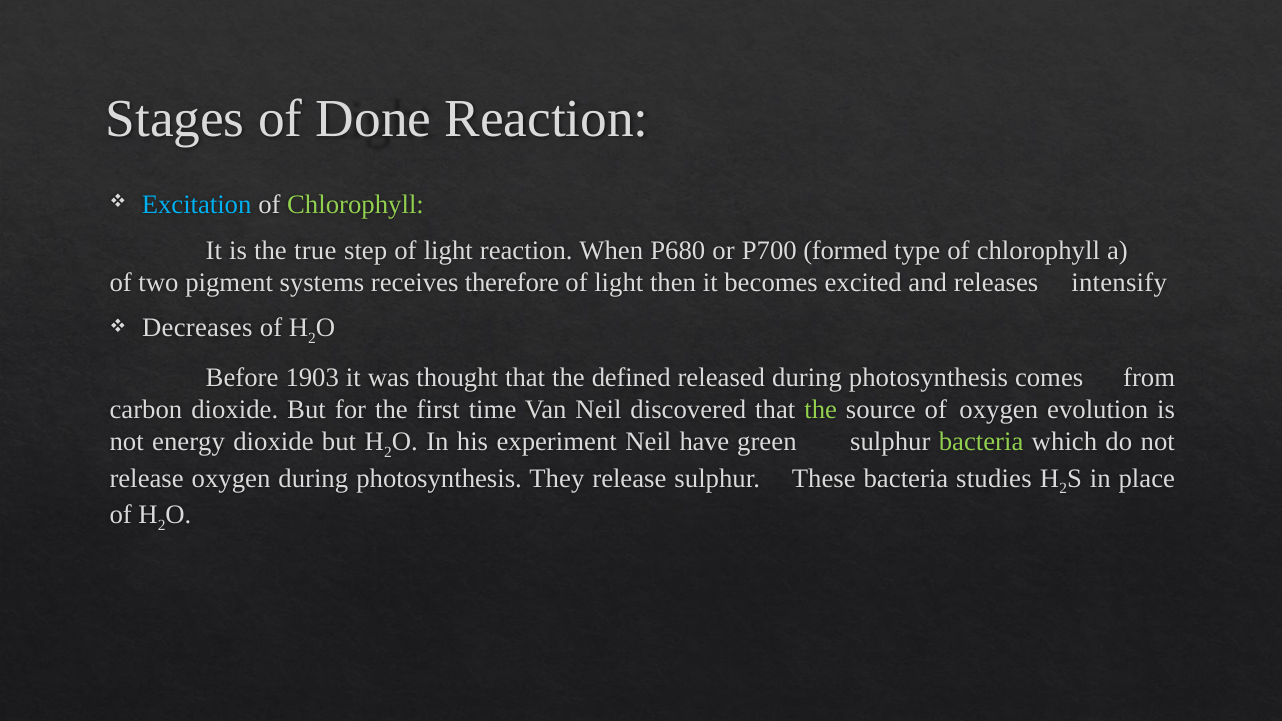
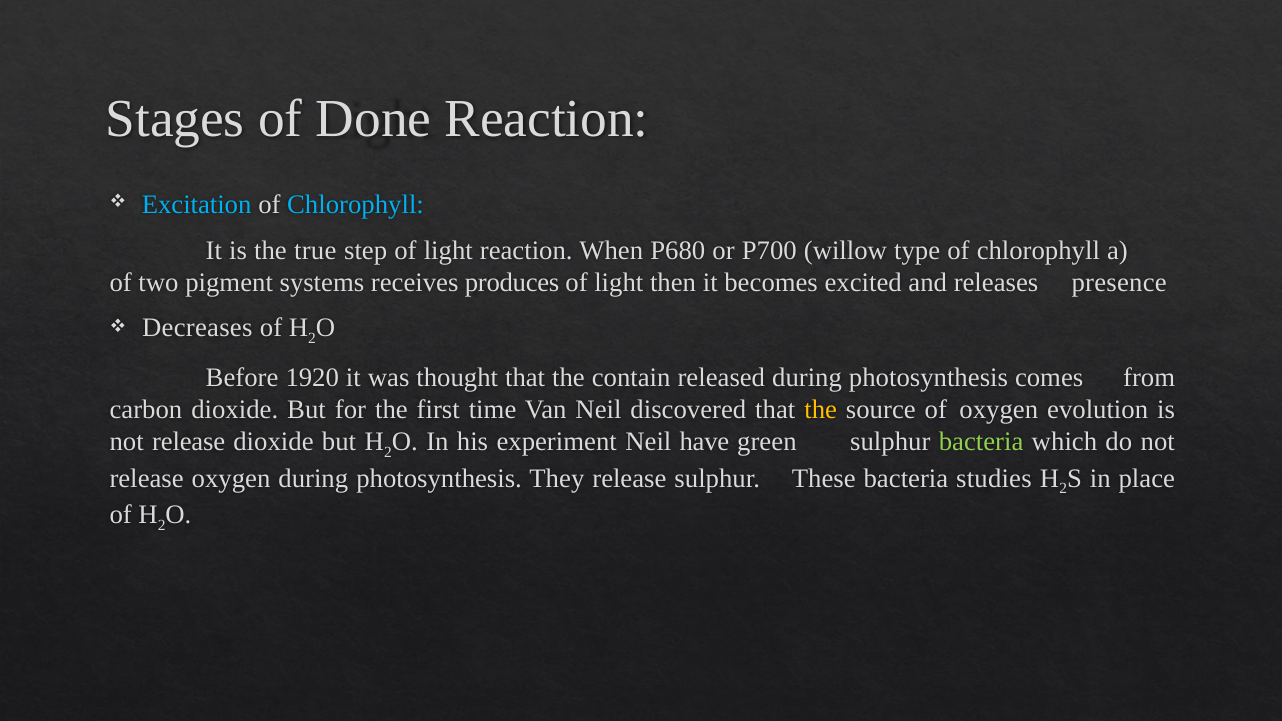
Chlorophyll colour: light green -> light blue (356, 205)
formed: formed -> willow (845, 250)
therefore: therefore -> produces (512, 282)
intensify: intensify -> presence (1119, 282)
1903: 1903 -> 1920 (312, 378)
defined: defined -> contain (631, 378)
the colour: light green -> yellow (821, 410)
energy: energy -> release (189, 442)
